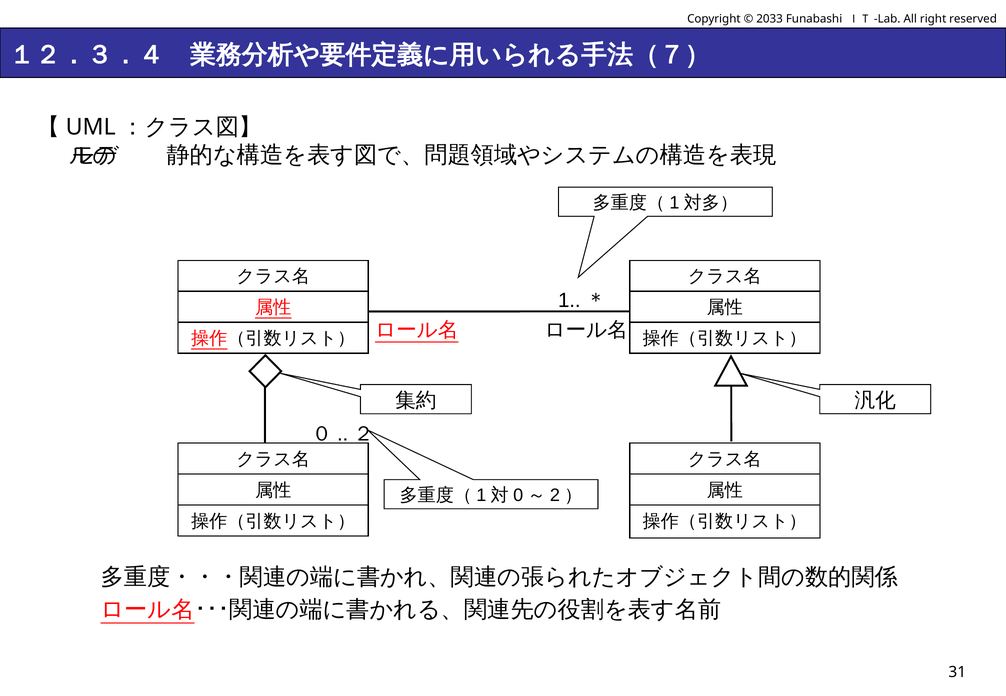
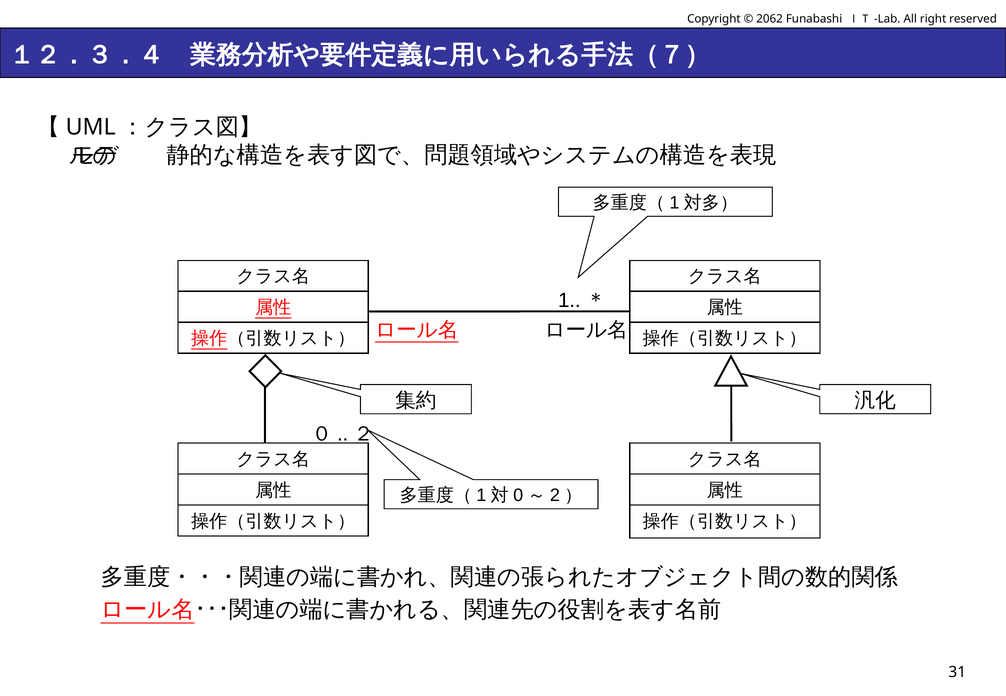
2033: 2033 -> 2062 (770, 19)
